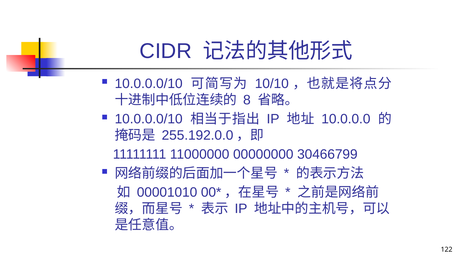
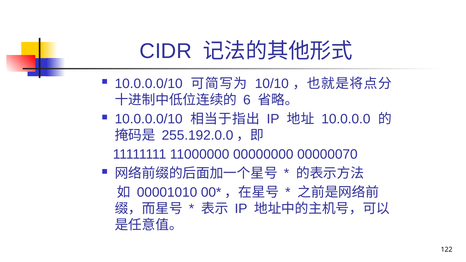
8: 8 -> 6 (247, 100)
30466799: 30466799 -> 00000070 (327, 154)
